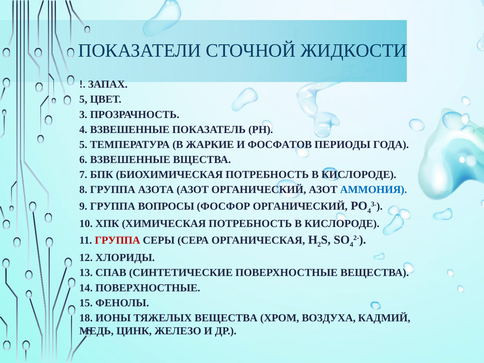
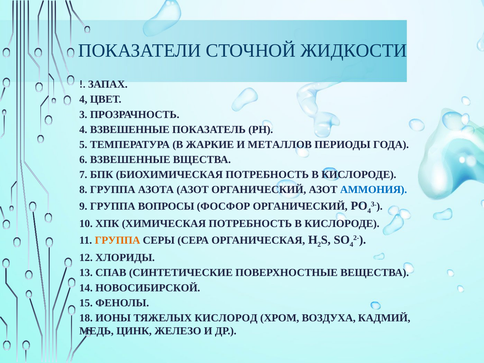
5: 5 -> 4 (83, 99)
ФОСФАТОВ: ФОСФАТОВ -> МЕТАЛЛОВ (280, 145)
ГРУППА colour: red -> orange (118, 240)
14 ПОВЕРХНОСТНЫЕ: ПОВЕРХНОСТНЫЕ -> НОВОСИБИРСКОЙ (148, 288)
ТЯЖЕЛЫХ ВЕЩЕСТВА: ВЕЩЕСТВА -> КИСЛОРОД (226, 318)
